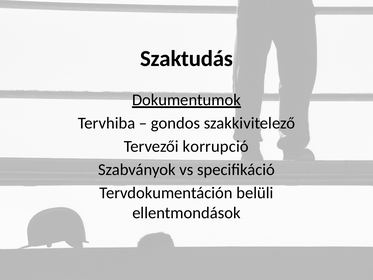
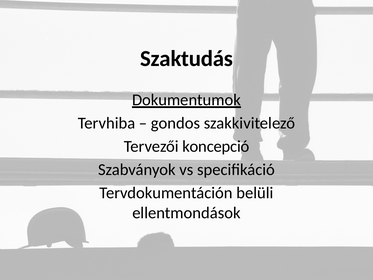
korrupció: korrupció -> koncepció (216, 146)
